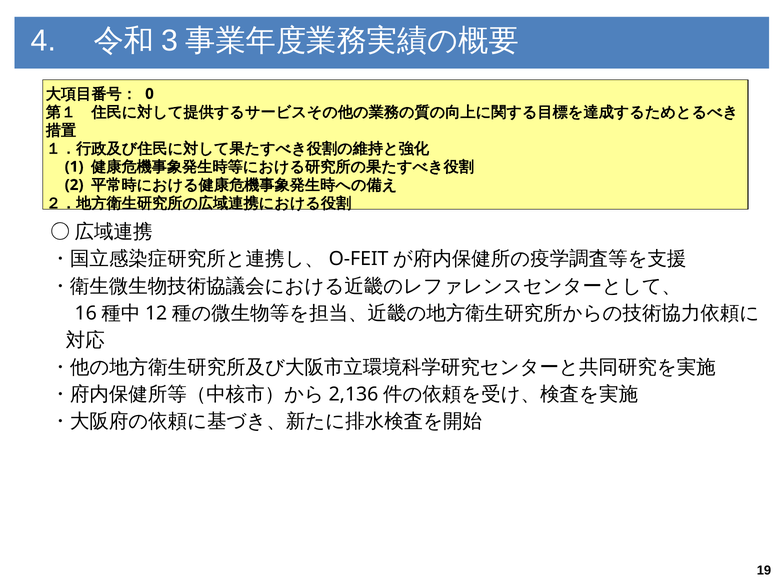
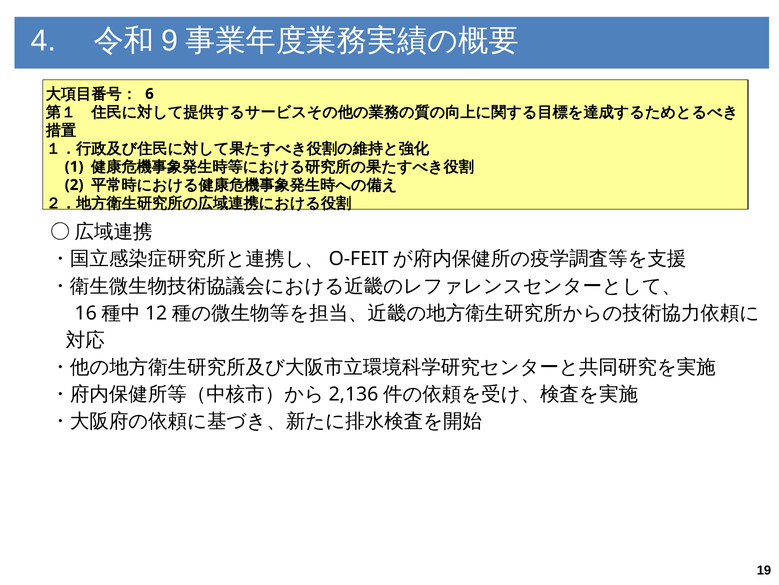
3: 3 -> 9 (170, 41)
0: 0 -> 6 (149, 94)
